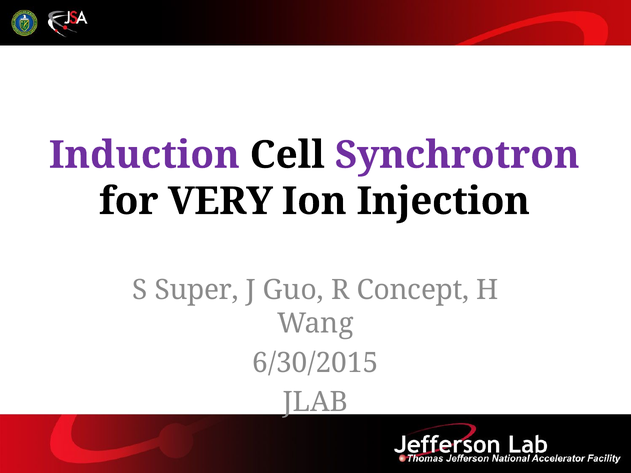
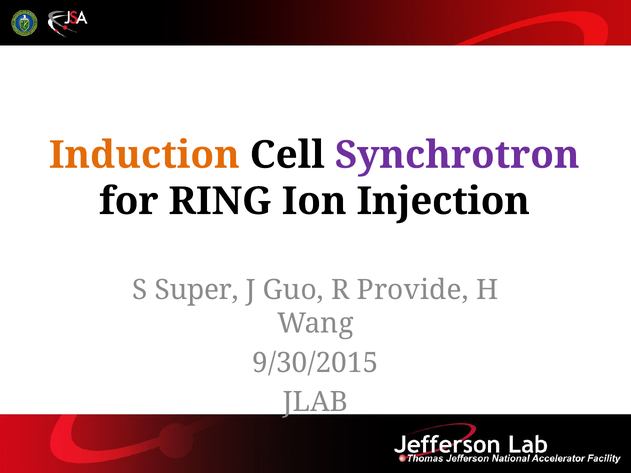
Induction colour: purple -> orange (144, 155)
VERY: VERY -> RING (220, 201)
Concept: Concept -> Provide (413, 290)
6/30/2015: 6/30/2015 -> 9/30/2015 (315, 363)
